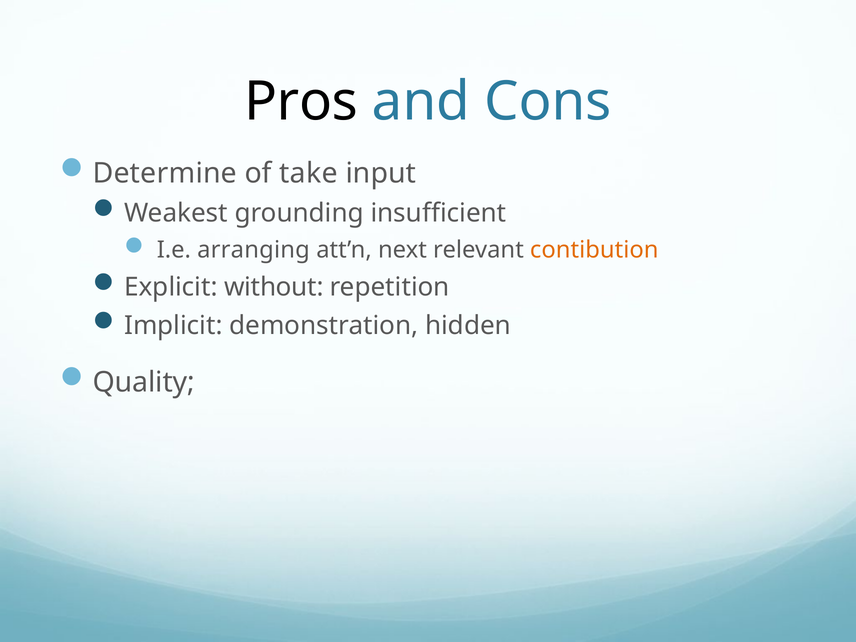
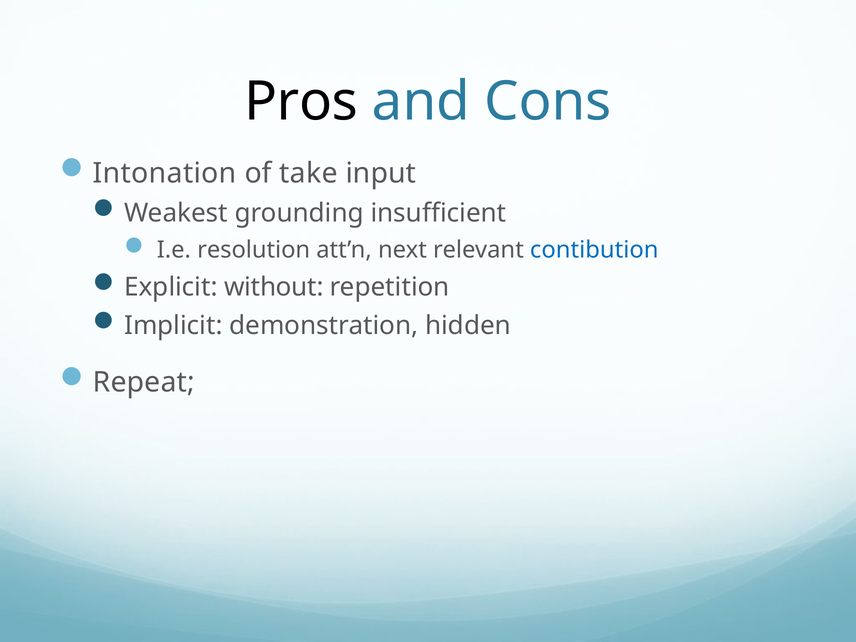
Determine: Determine -> Intonation (165, 173)
arranging: arranging -> resolution (254, 250)
contibution colour: orange -> blue (594, 250)
Quality: Quality -> Repeat (144, 382)
